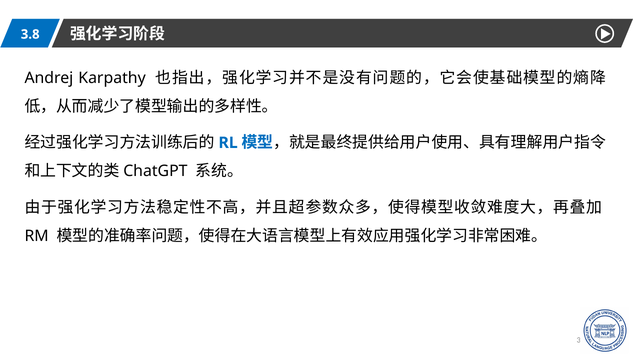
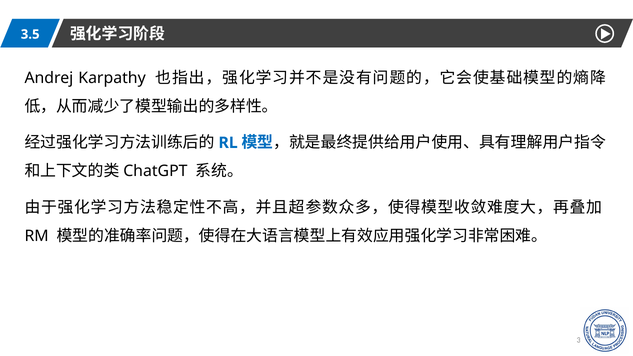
3.8: 3.8 -> 3.5 (30, 34)
